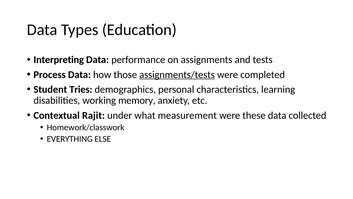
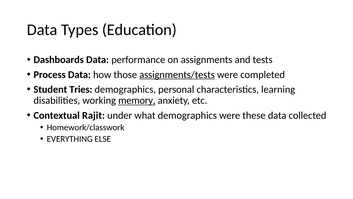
Interpreting: Interpreting -> Dashboards (59, 60)
memory underline: none -> present (137, 100)
what measurement: measurement -> demographics (187, 115)
